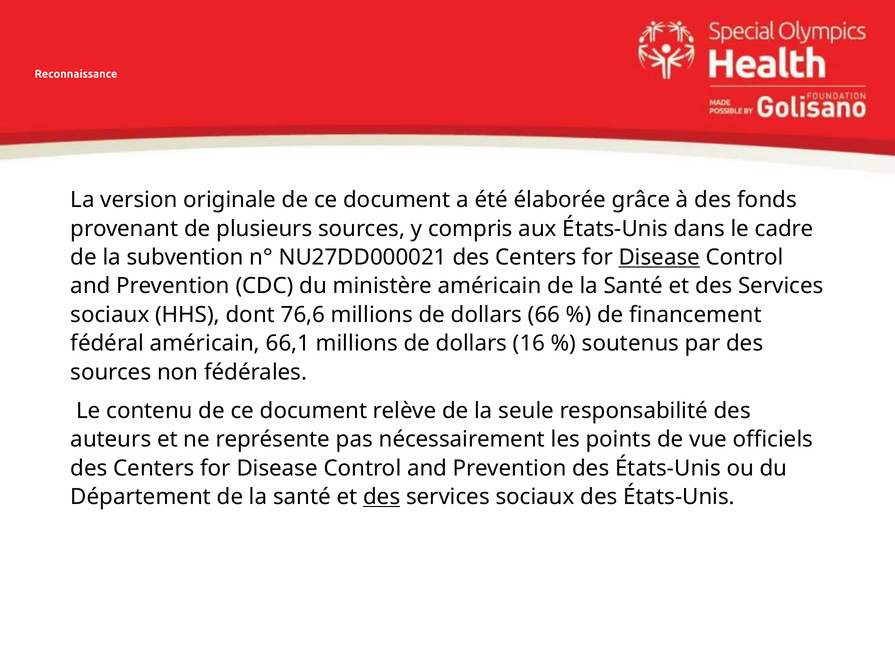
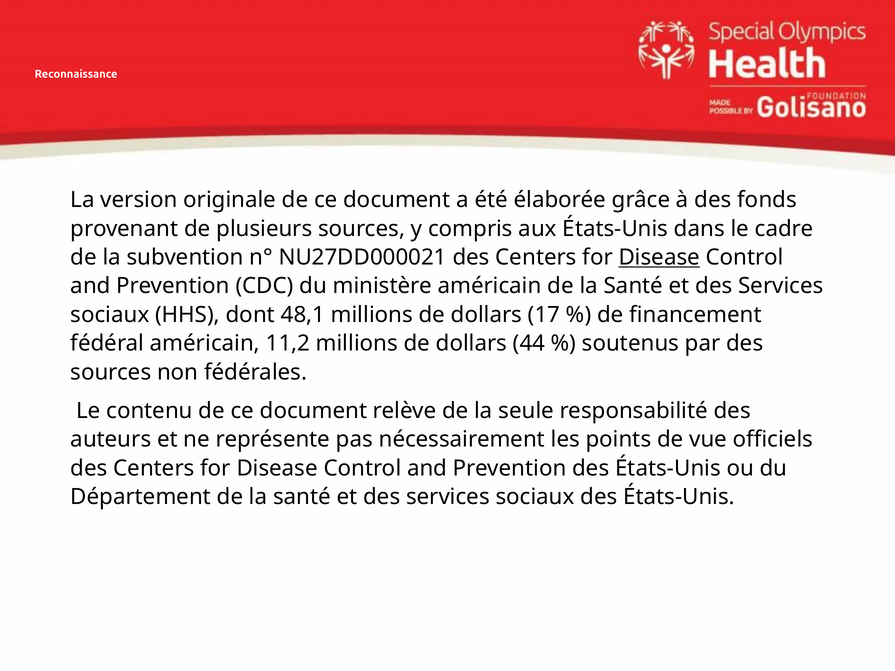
76,6: 76,6 -> 48,1 (303, 315)
66: 66 -> 17 (544, 315)
66,1: 66,1 -> 11,2 (288, 344)
16: 16 -> 44 (529, 344)
des underline: present -> none (382, 497)
